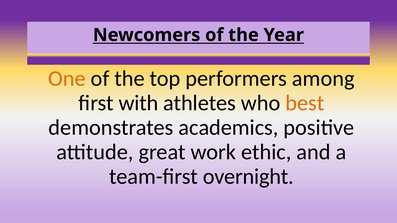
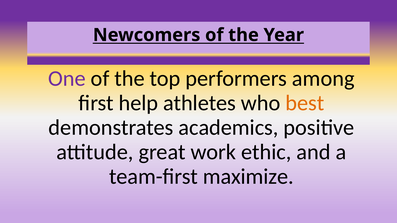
One colour: orange -> purple (67, 79)
with: with -> help (138, 103)
overnight: overnight -> maximize (248, 177)
